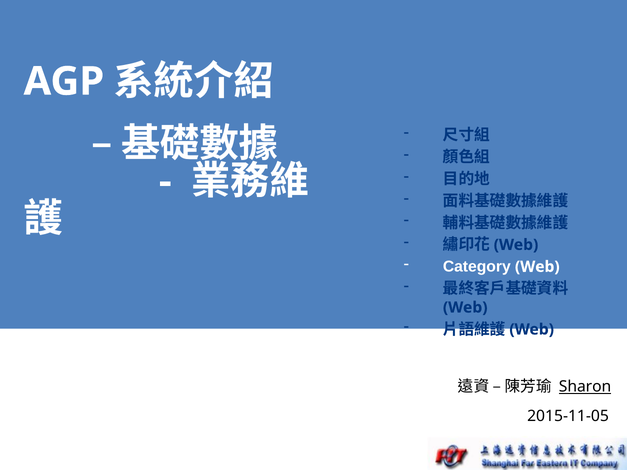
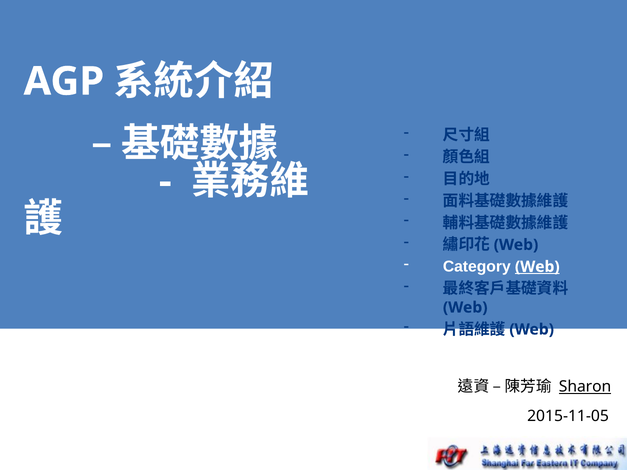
Web underline: none -> present (537, 267)
